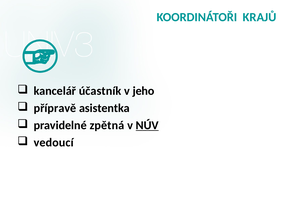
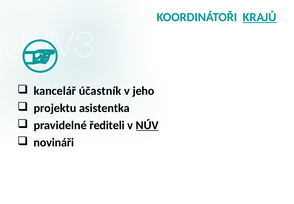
KRAJŮ underline: none -> present (260, 17)
přípravě: přípravě -> projektu (55, 108)
zpětná: zpětná -> řediteli (107, 125)
vedoucí: vedoucí -> novináři (54, 142)
